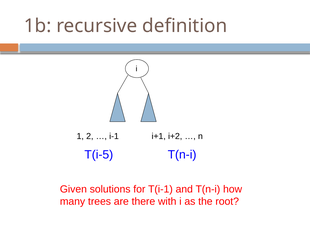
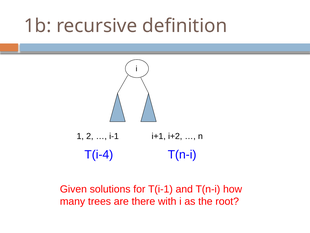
T(i-5: T(i-5 -> T(i-4 (99, 154)
